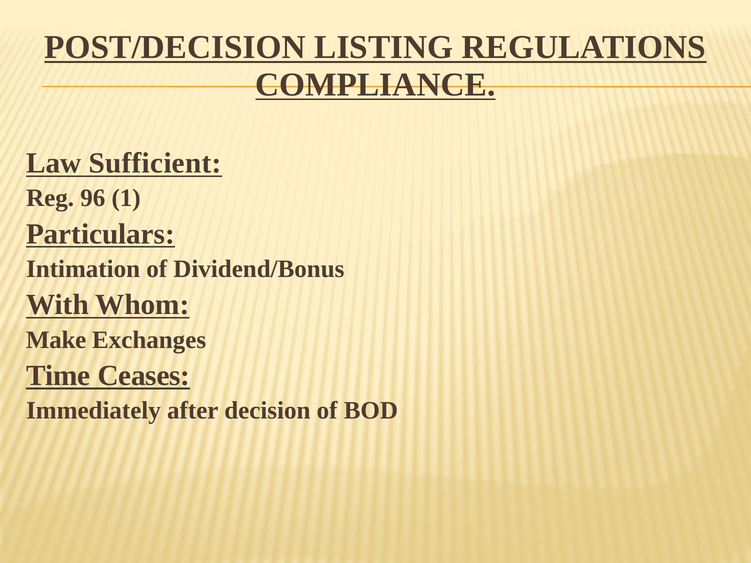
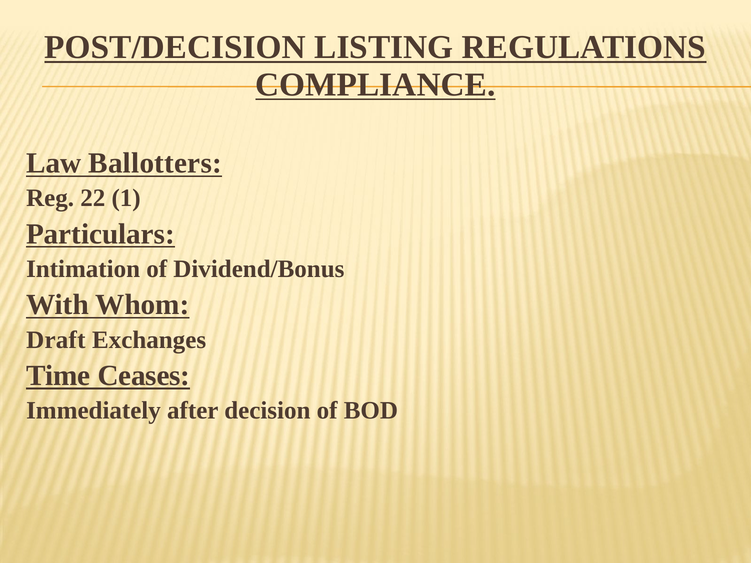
Sufficient: Sufficient -> Ballotters (155, 163)
96: 96 -> 22 (93, 198)
Make: Make -> Draft (56, 340)
